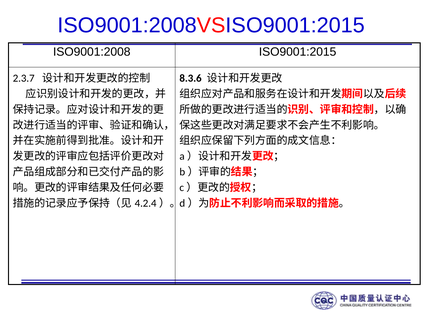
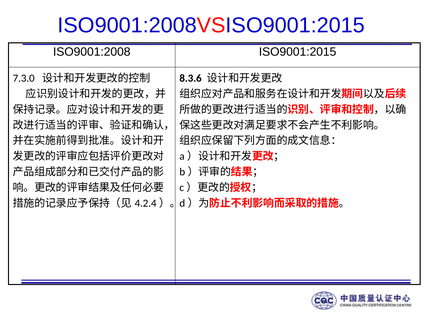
2.3.7: 2.3.7 -> 7.3.0 (24, 78)
